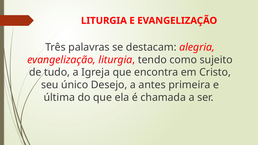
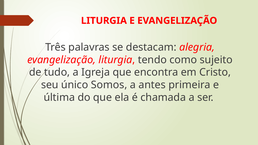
Desejo: Desejo -> Somos (109, 85)
